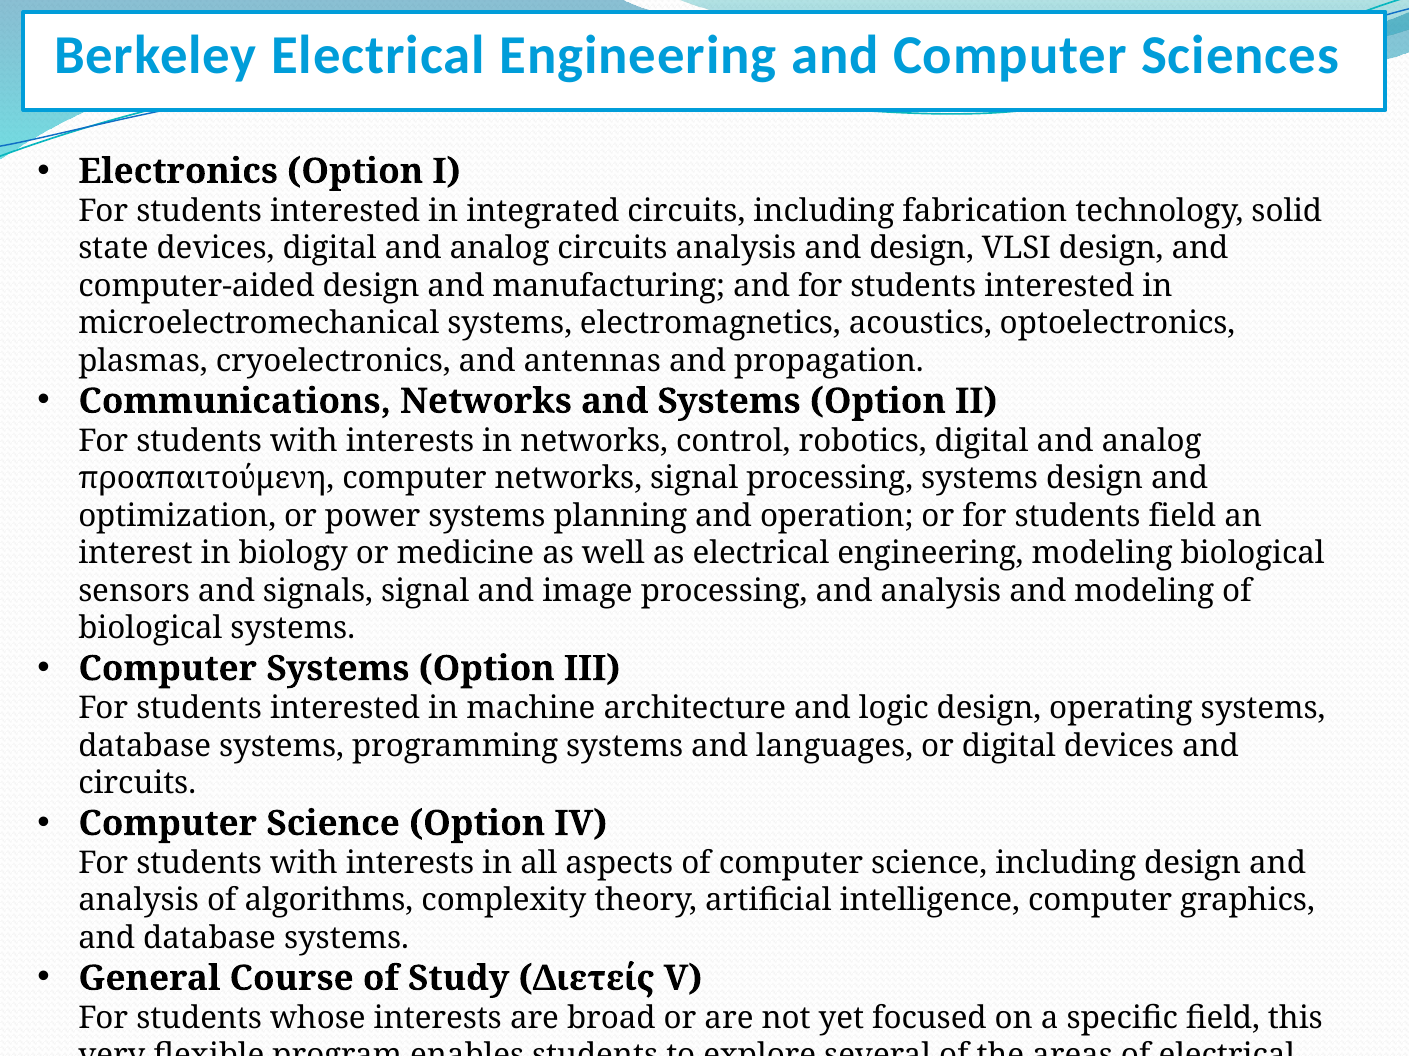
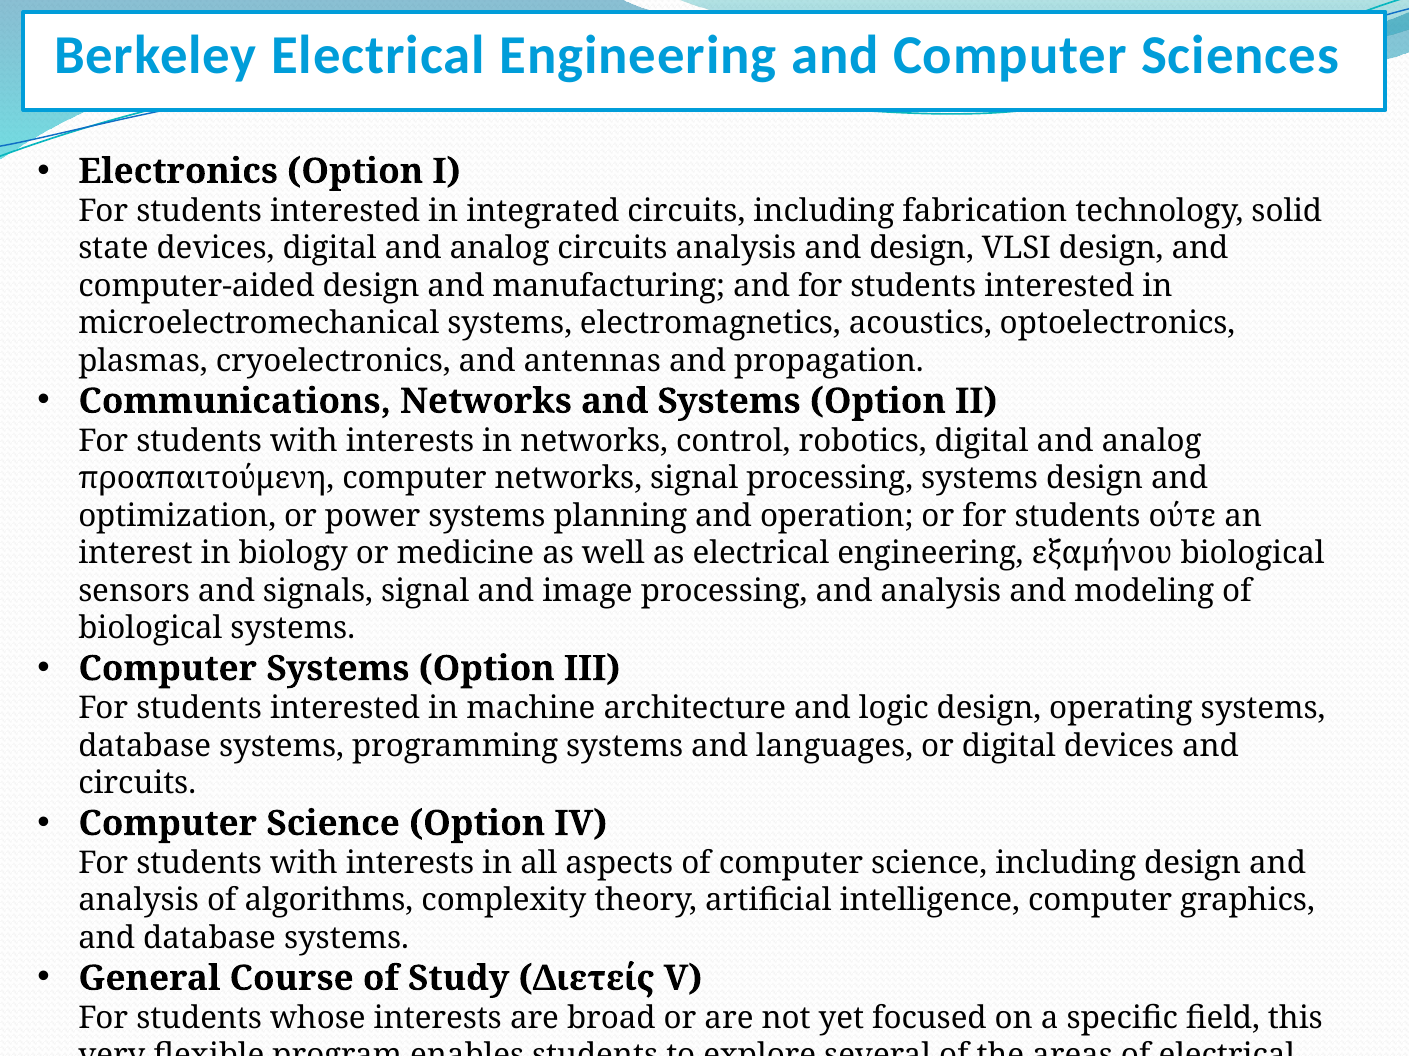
students field: field -> ούτε (1182, 516)
engineering modeling: modeling -> εξαμήνου (1102, 554)
